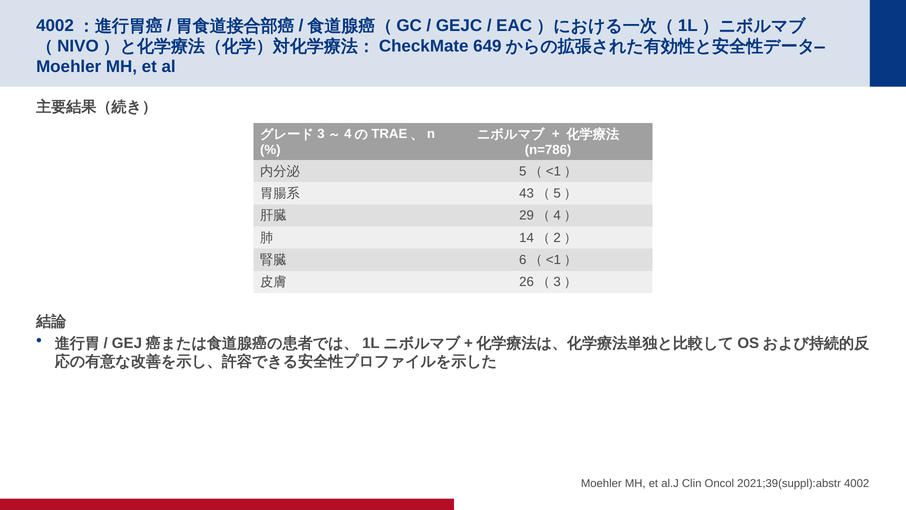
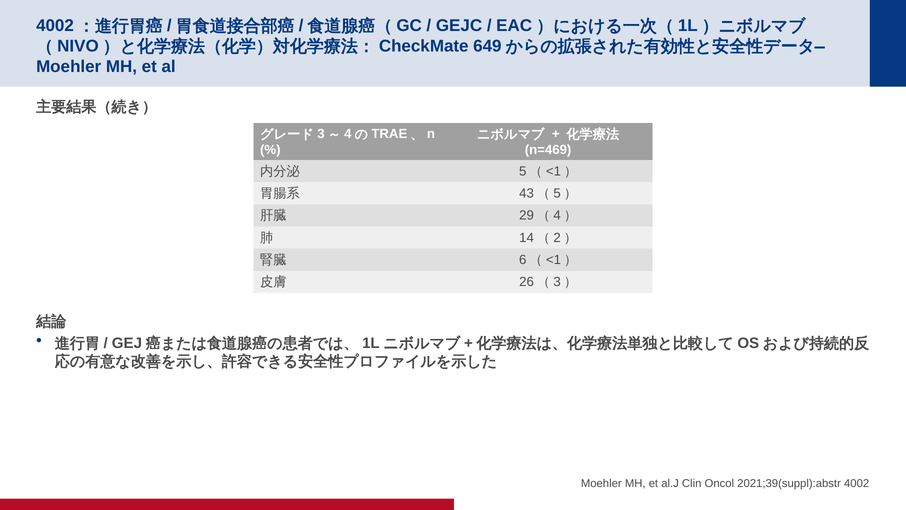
n=786: n=786 -> n=469 (548, 150)
